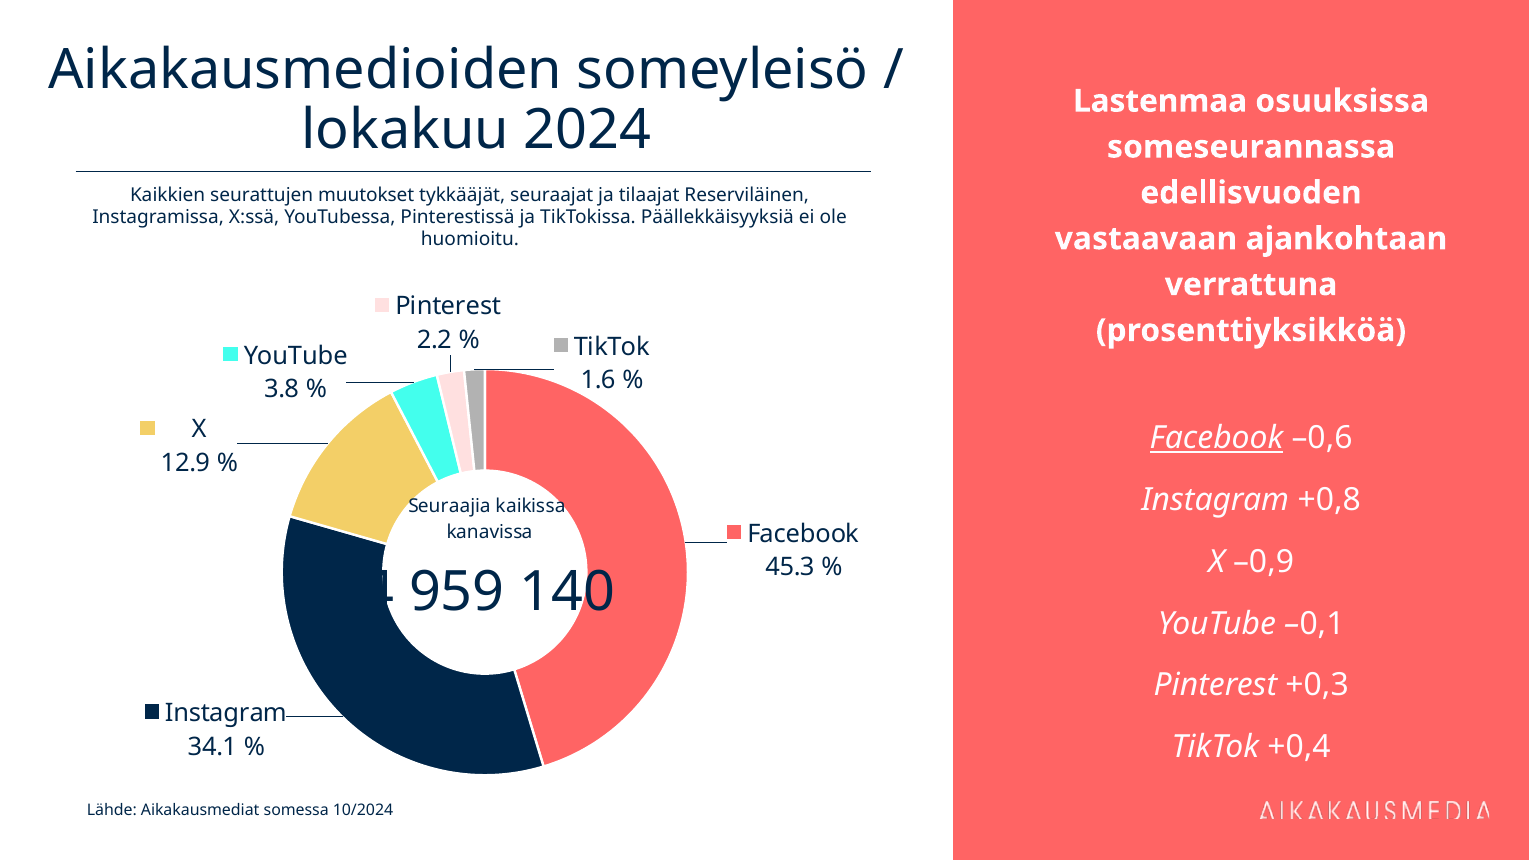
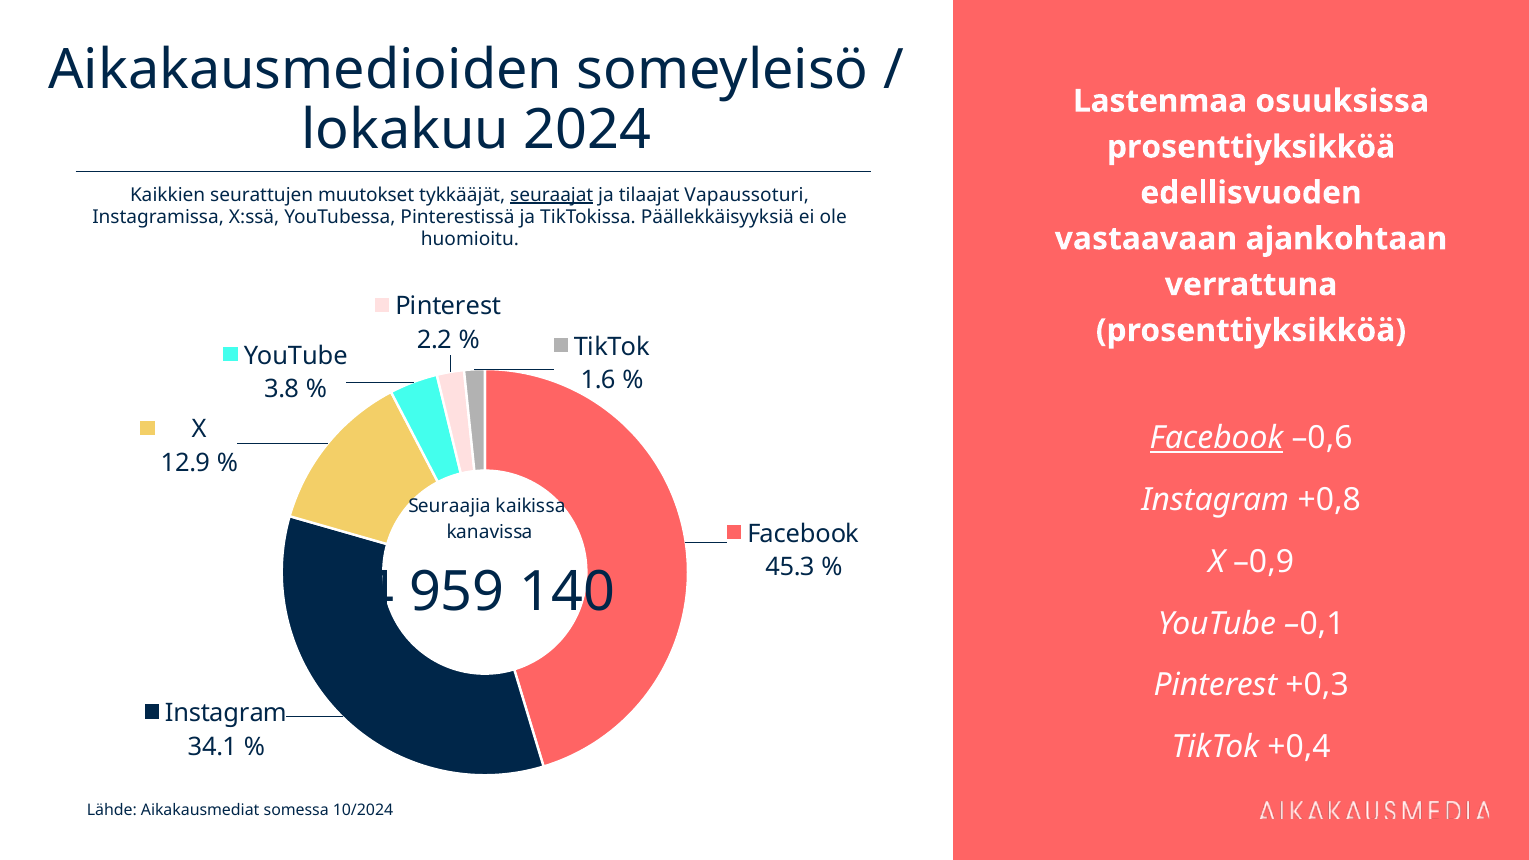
someseurannassa: someseurannassa -> prosenttiyksikköä (1251, 147)
seuraajat underline: none -> present (552, 195)
Reserviläinen: Reserviläinen -> Vapaussoturi (747, 195)
